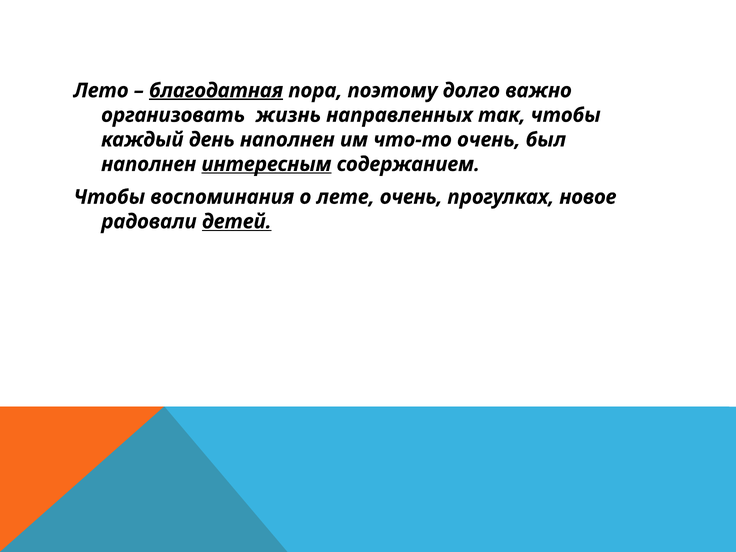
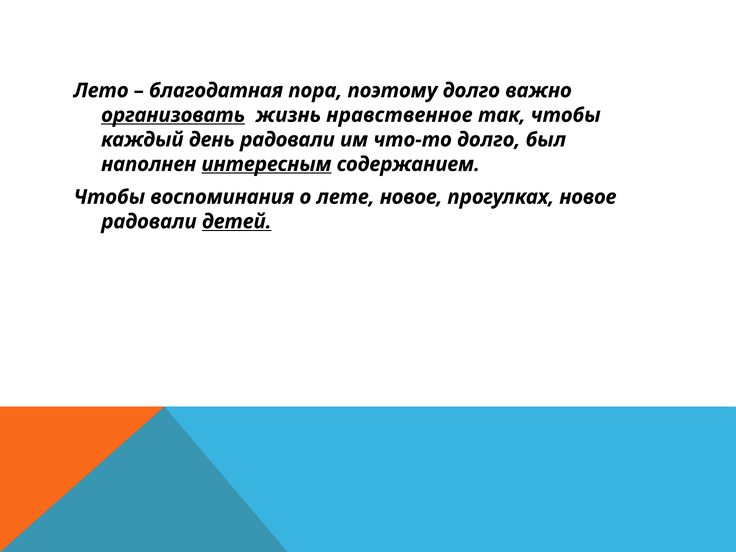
благодатная underline: present -> none (216, 91)
организовать underline: none -> present (173, 115)
направленных: направленных -> нравственное (399, 115)
день наполнен: наполнен -> радовали (287, 140)
что-то очень: очень -> долго (489, 140)
лете очень: очень -> новое (411, 197)
